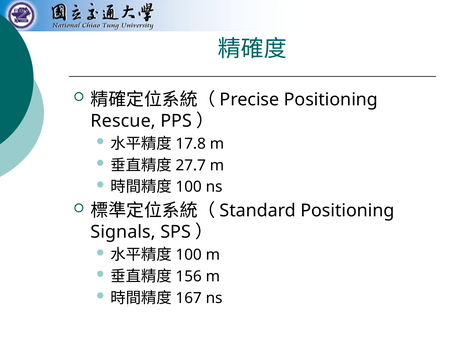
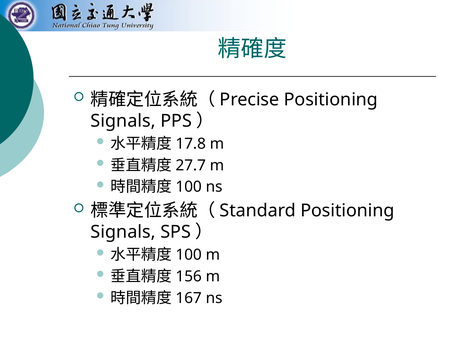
Rescue: Rescue -> Signals (123, 121)
